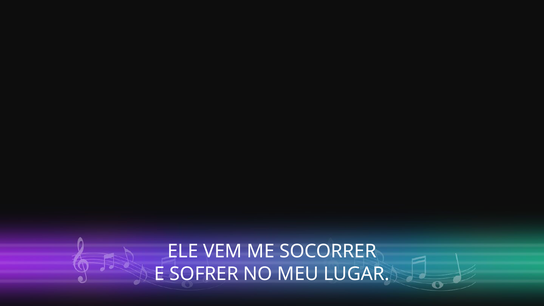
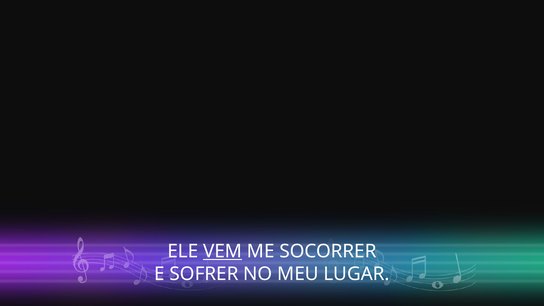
VEM underline: none -> present (223, 251)
